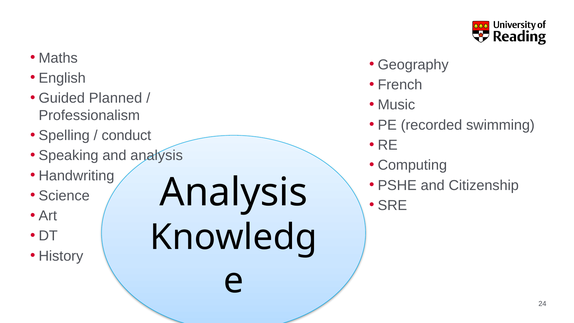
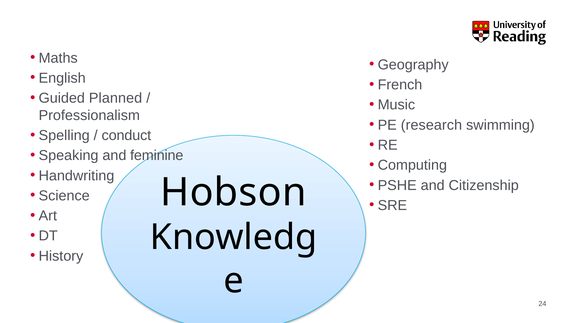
recorded: recorded -> research (431, 125)
and analysis: analysis -> feminine (157, 155)
Analysis: Analysis -> Hobson (233, 192)
